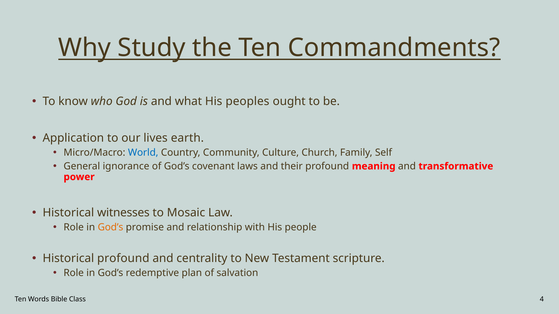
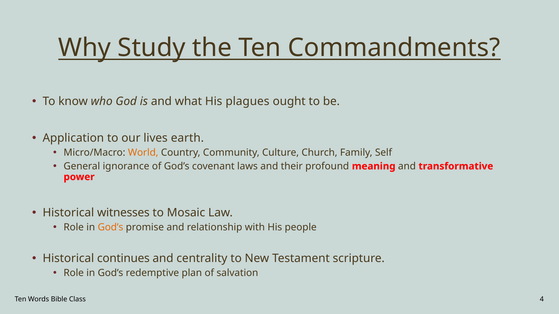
peoples: peoples -> plagues (247, 101)
World colour: blue -> orange (143, 153)
Historical profound: profound -> continues (123, 259)
